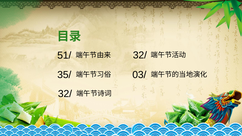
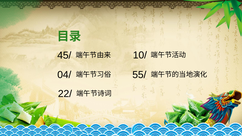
32/: 32/ -> 10/ (140, 55)
51/: 51/ -> 45/ (64, 55)
35/: 35/ -> 04/ (64, 75)
03/: 03/ -> 55/ (139, 75)
32/: 32/ -> 22/ (65, 94)
